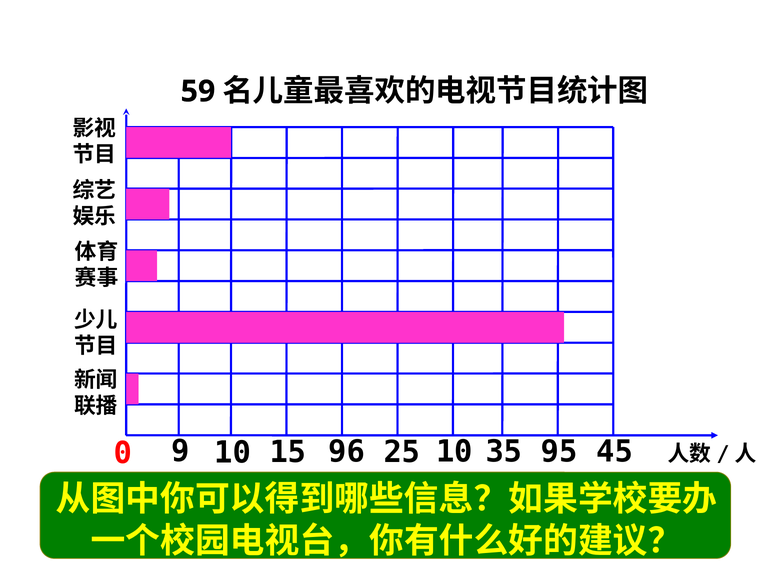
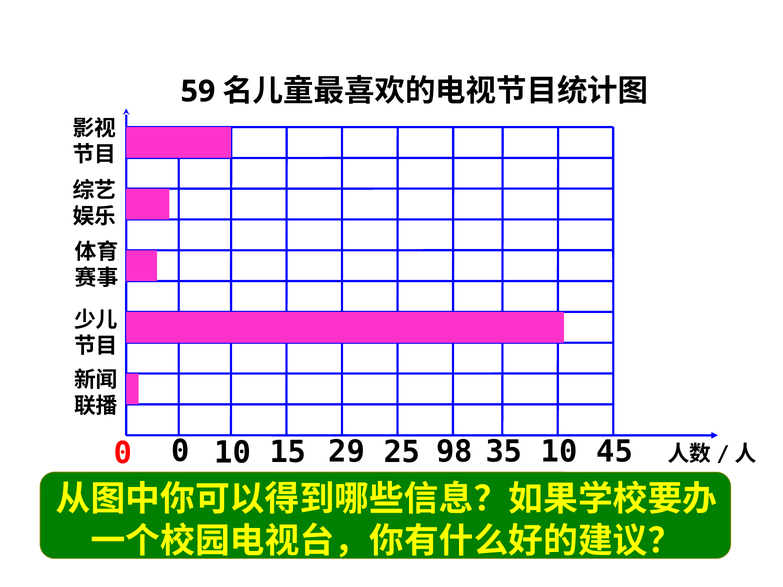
0 9: 9 -> 0 (180, 451)
96: 96 -> 29 (347, 452)
25 10: 10 -> 98 (454, 452)
35 95: 95 -> 10 (559, 452)
